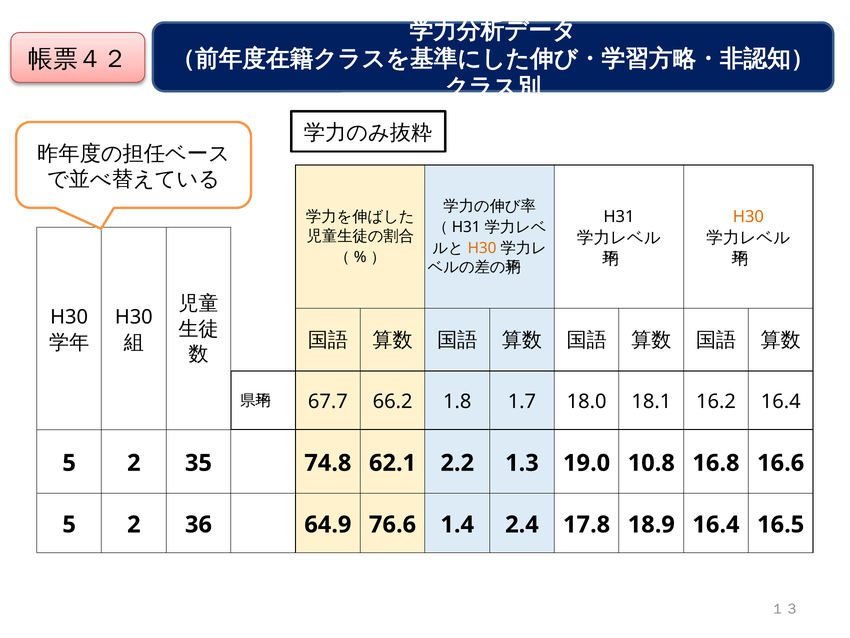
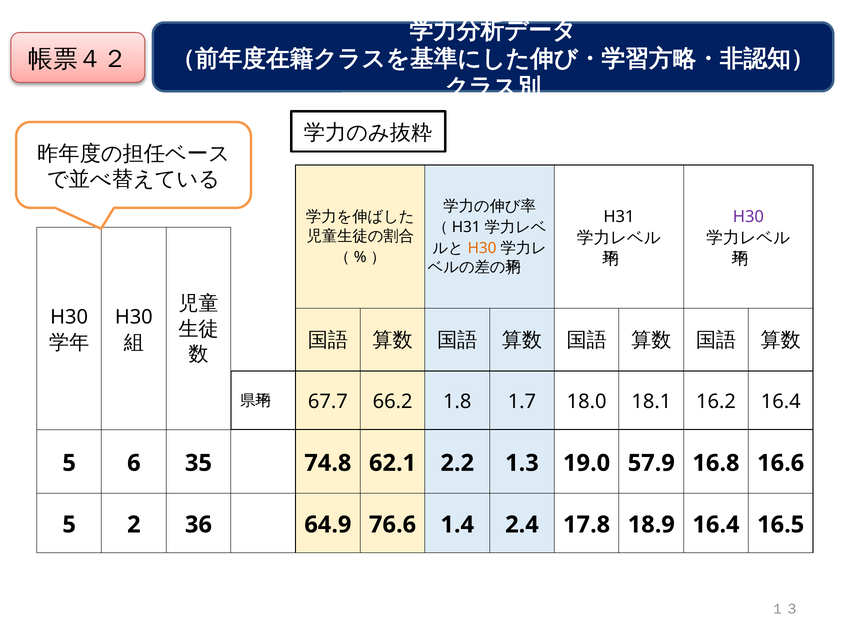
H30 colour: orange -> purple (748, 217)
2: 2 -> 6 (134, 463)
10.8: 10.8 -> 57.9 (651, 463)
